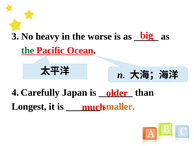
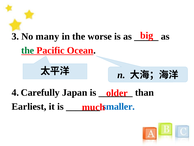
heavy: heavy -> many (47, 36)
Longest: Longest -> Earliest (29, 106)
smaller colour: orange -> blue (119, 106)
